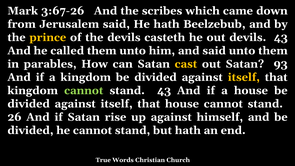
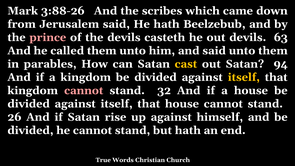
3:67-26: 3:67-26 -> 3:88-26 (63, 11)
prince colour: yellow -> pink (48, 37)
devils 43: 43 -> 63 (281, 37)
93: 93 -> 94 (281, 64)
cannot colour: light green -> pink (84, 90)
stand 43: 43 -> 32 (164, 90)
